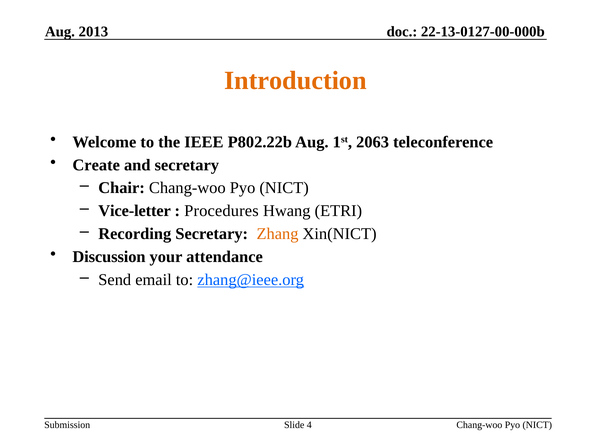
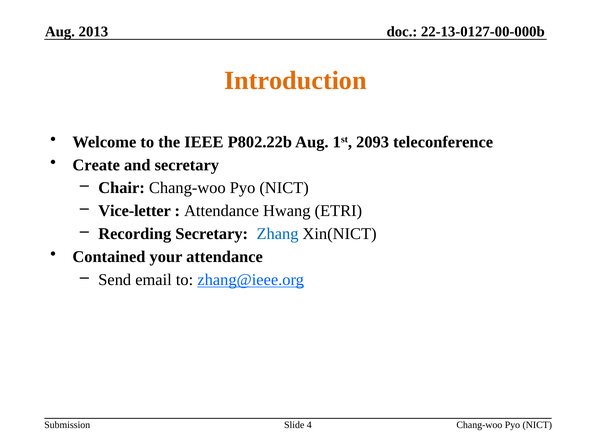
2063: 2063 -> 2093 (373, 142)
Procedures: Procedures -> Attendance (222, 211)
Zhang colour: orange -> blue (277, 234)
Discussion: Discussion -> Contained (109, 257)
